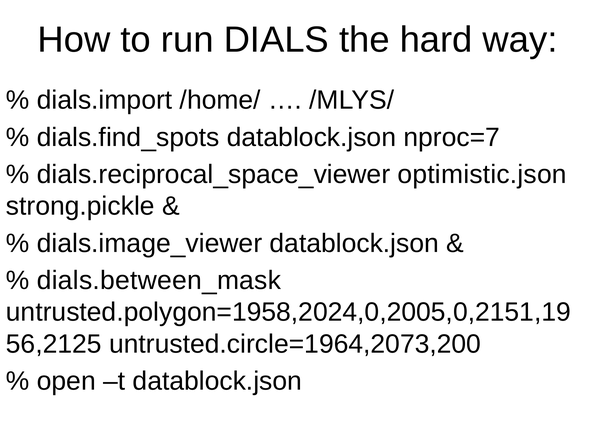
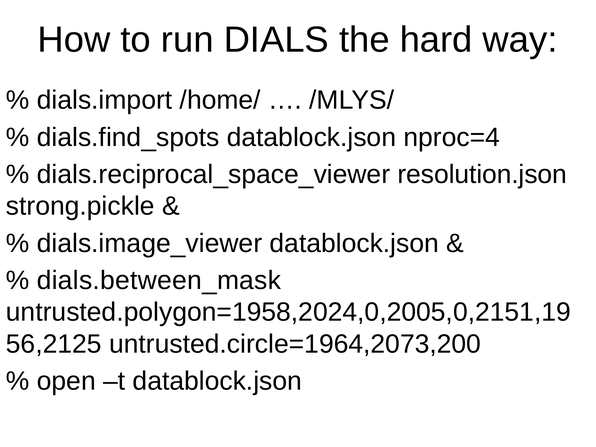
nproc=7: nproc=7 -> nproc=4 (452, 137)
optimistic.json: optimistic.json -> resolution.json (482, 174)
